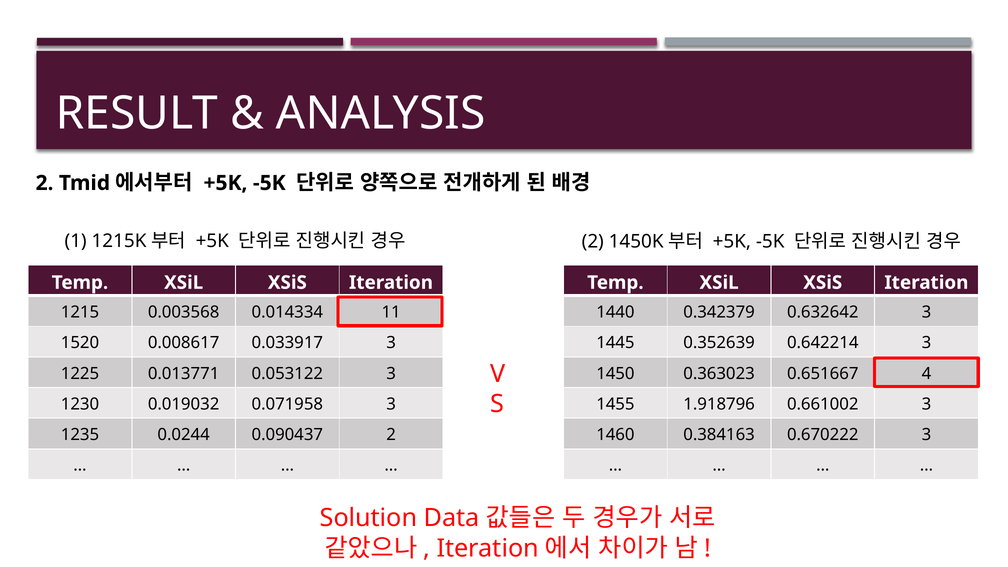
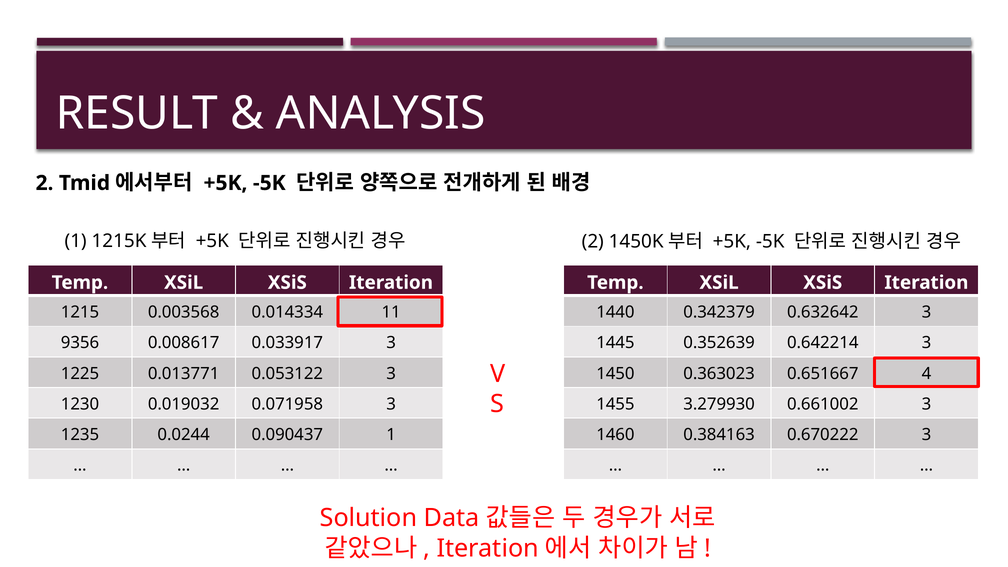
1520: 1520 -> 9356 (80, 343)
1.918796: 1.918796 -> 3.279930 (719, 404)
0.090437 2: 2 -> 1 (391, 435)
